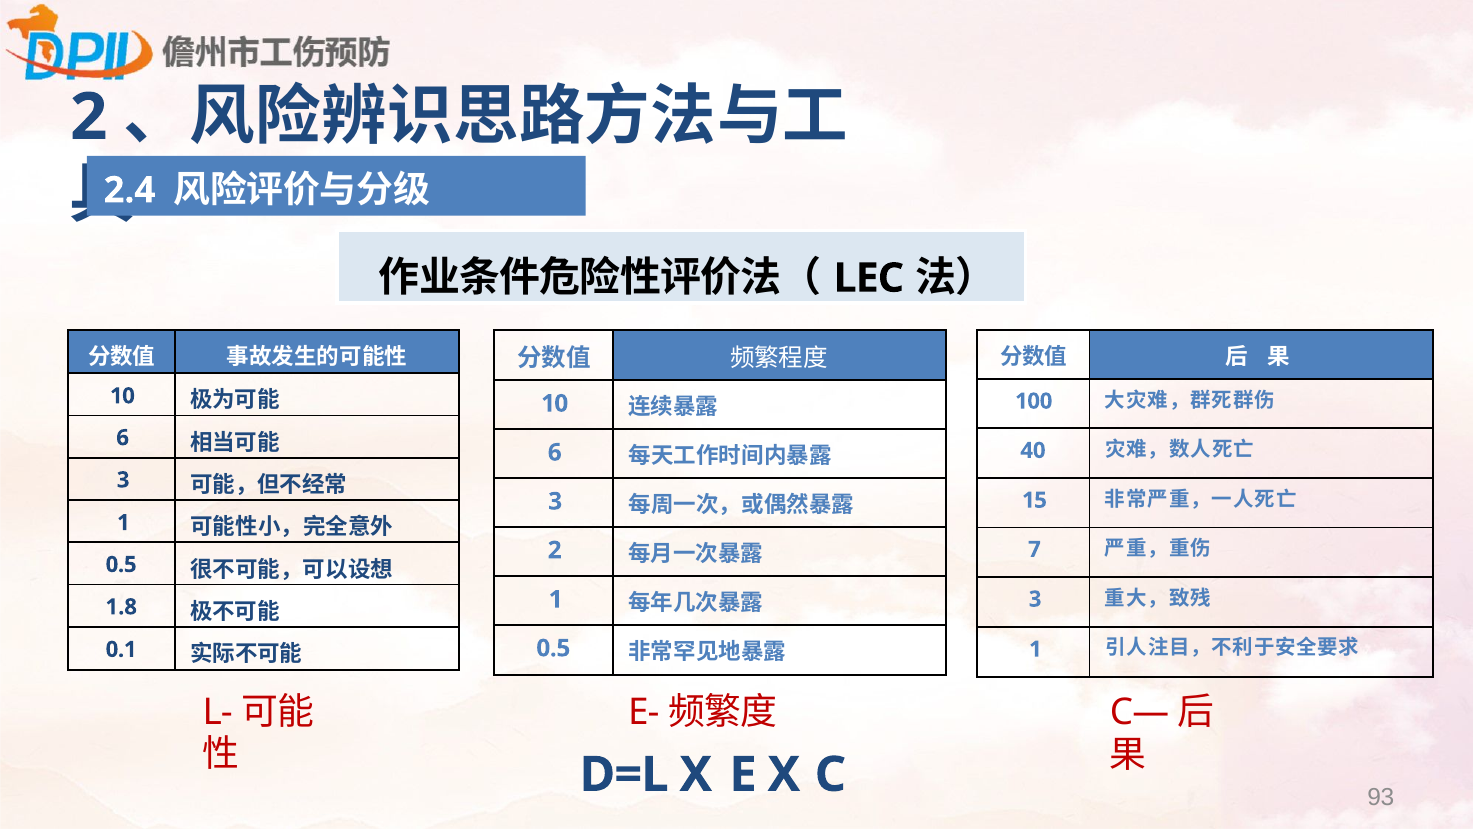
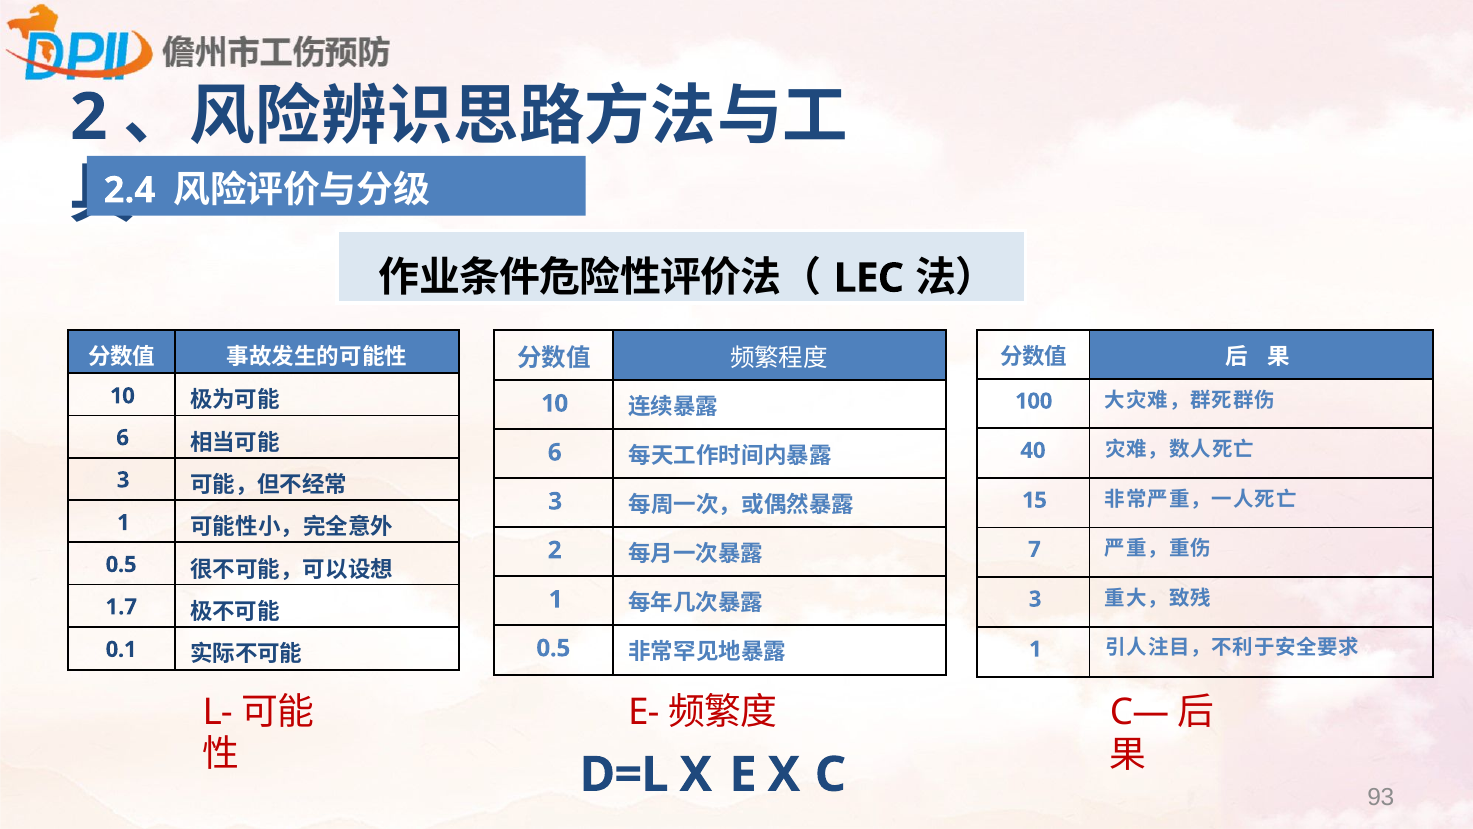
1.8: 1.8 -> 1.7 (121, 607)
